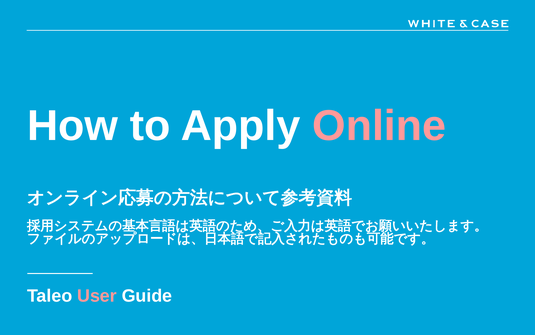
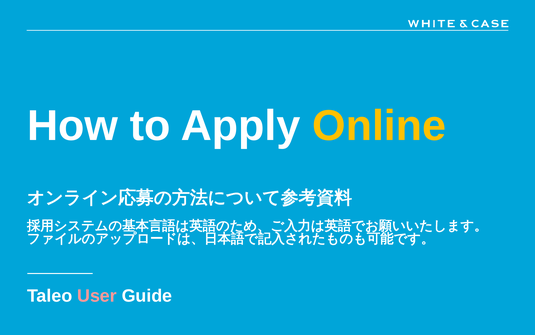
Online colour: pink -> yellow (379, 126)
